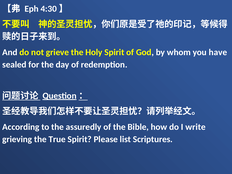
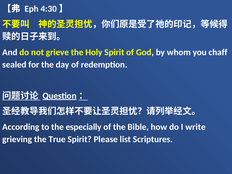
have: have -> chaff (218, 52)
assuredly: assuredly -> especially (84, 127)
